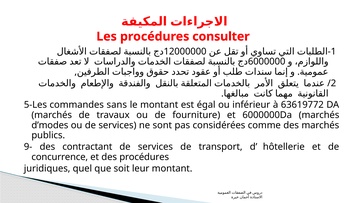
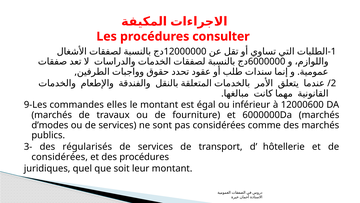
5-Les: 5-Les -> 9-Les (35, 105)
sans: sans -> elles (117, 105)
63619772: 63619772 -> 12000600 (302, 105)
9-: 9- -> 3- (28, 146)
contractant: contractant -> régularisés (87, 146)
concurrence: concurrence -> considérées (60, 157)
